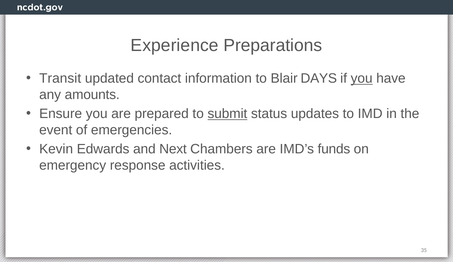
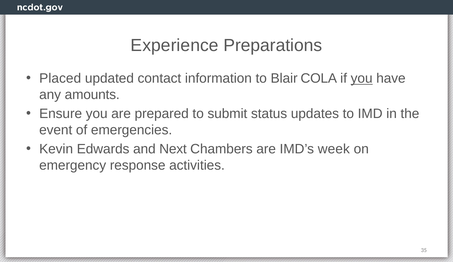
Transit: Transit -> Placed (60, 78)
DAYS: DAYS -> COLA (319, 78)
submit underline: present -> none (227, 114)
funds: funds -> week (334, 149)
